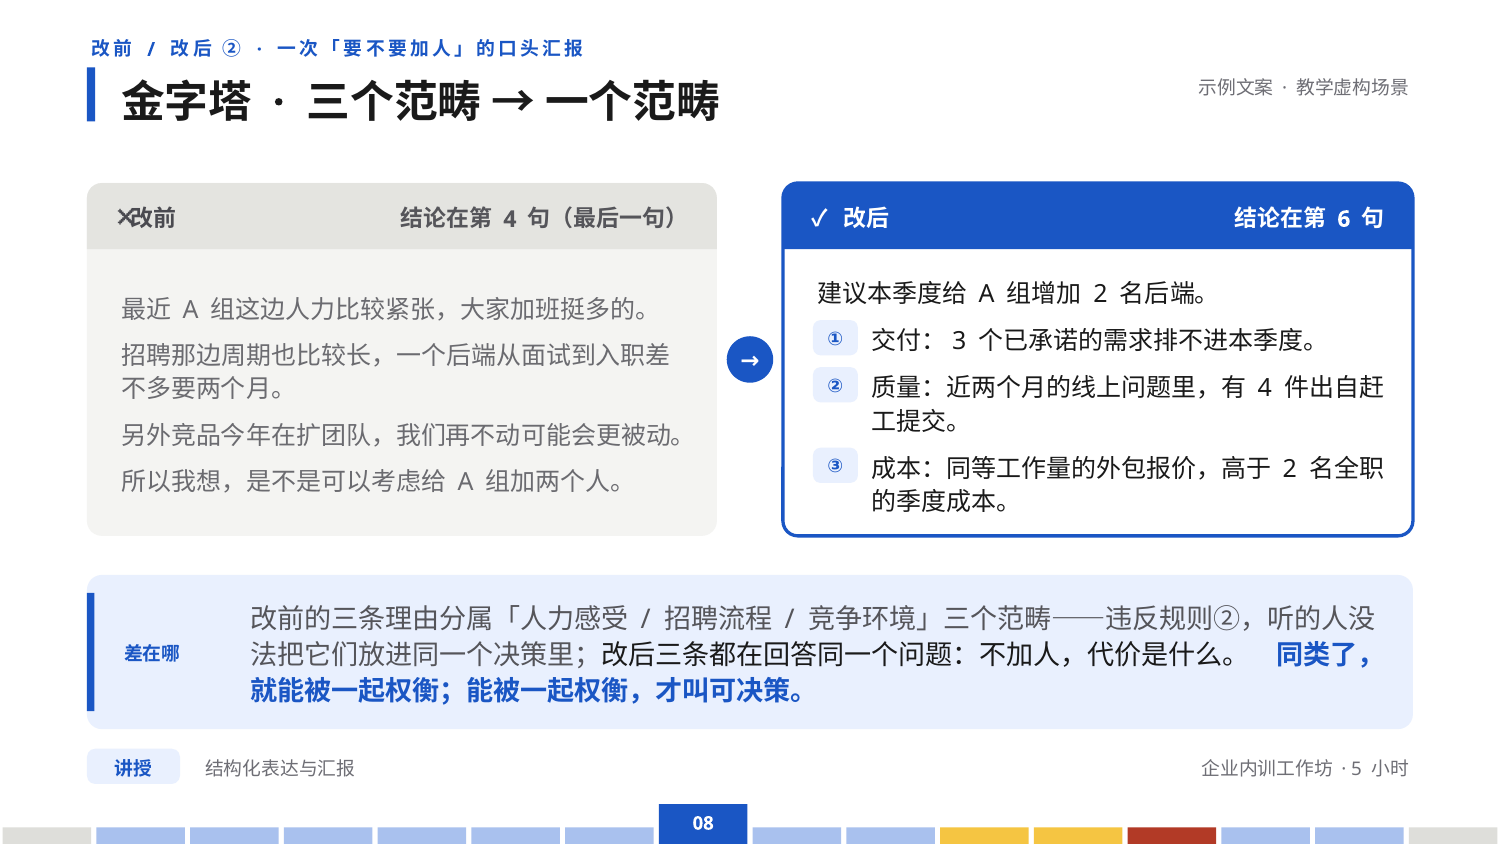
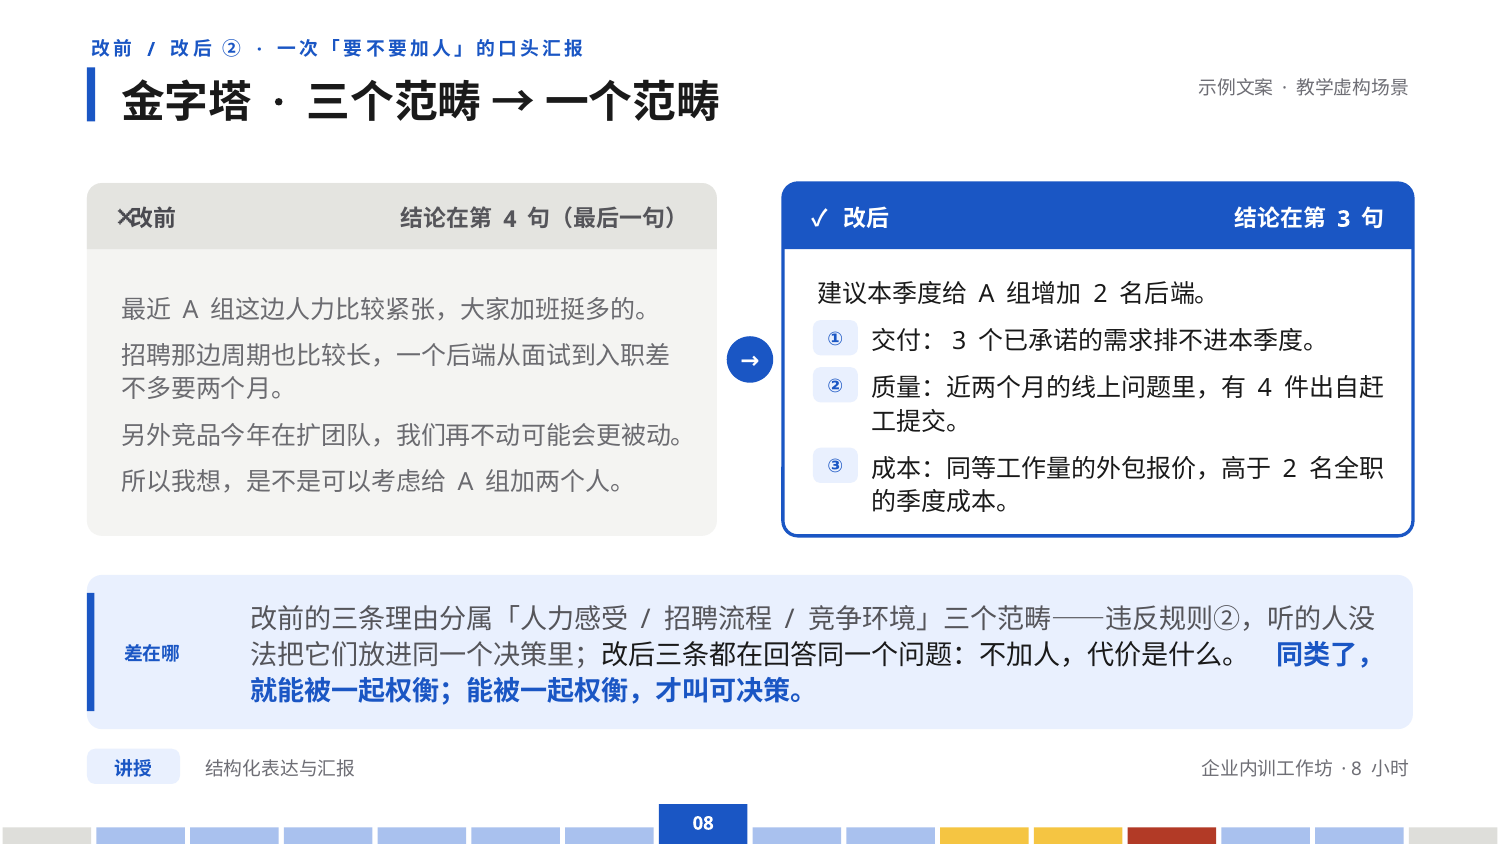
6: 6 -> 3 (1344, 219)
5: 5 -> 8 (1356, 769)
